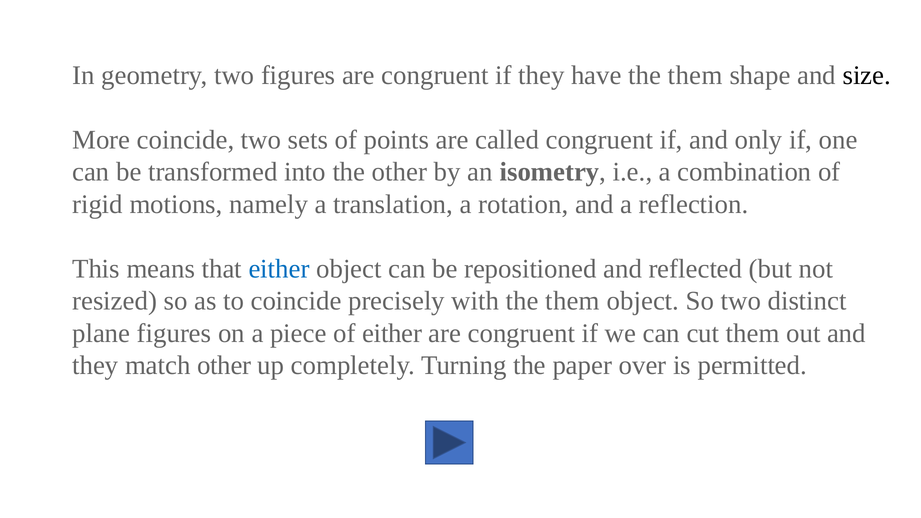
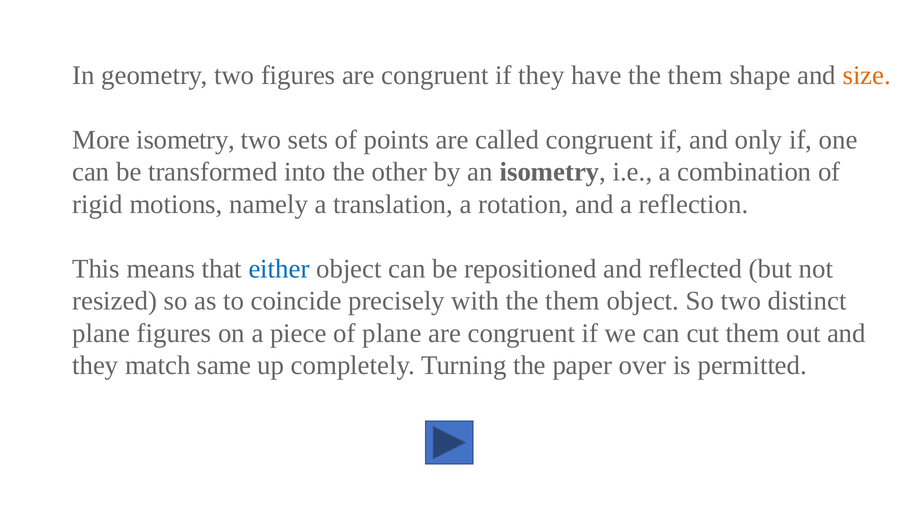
size colour: black -> orange (867, 75)
More coincide: coincide -> isometry (186, 140)
of either: either -> plane (392, 333)
match other: other -> same (224, 366)
